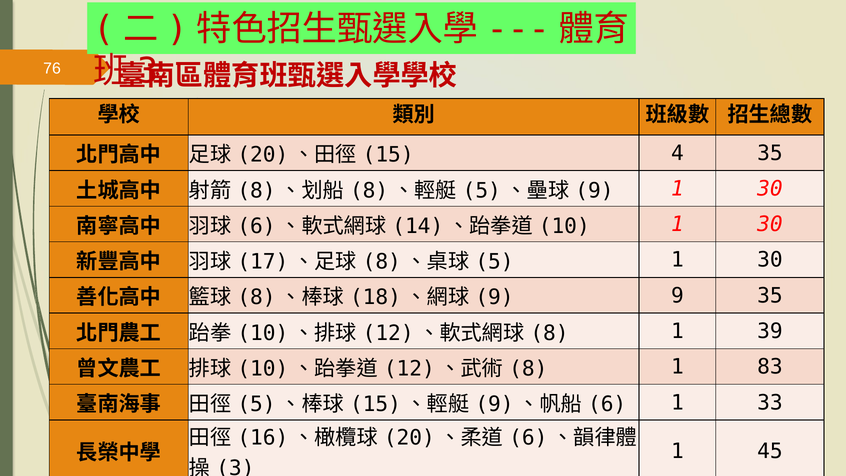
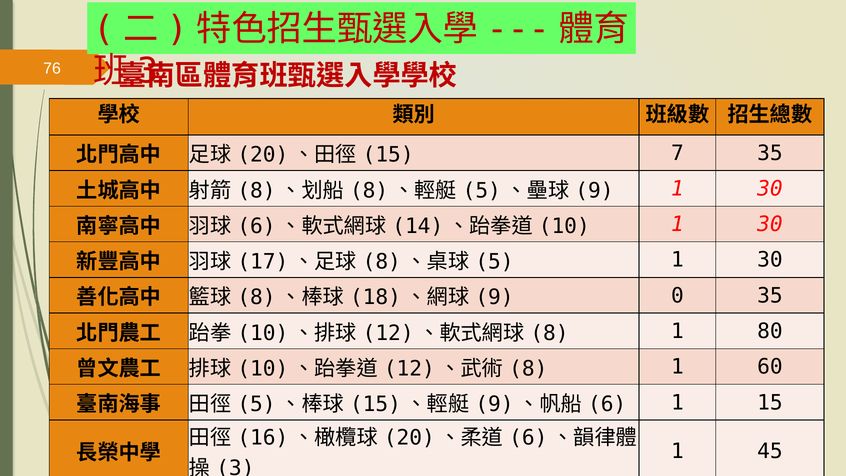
4: 4 -> 7 (677, 153)
9: 9 -> 0 (677, 296)
39: 39 -> 80 (770, 331)
83: 83 -> 60 (770, 367)
1 33: 33 -> 15 (770, 402)
